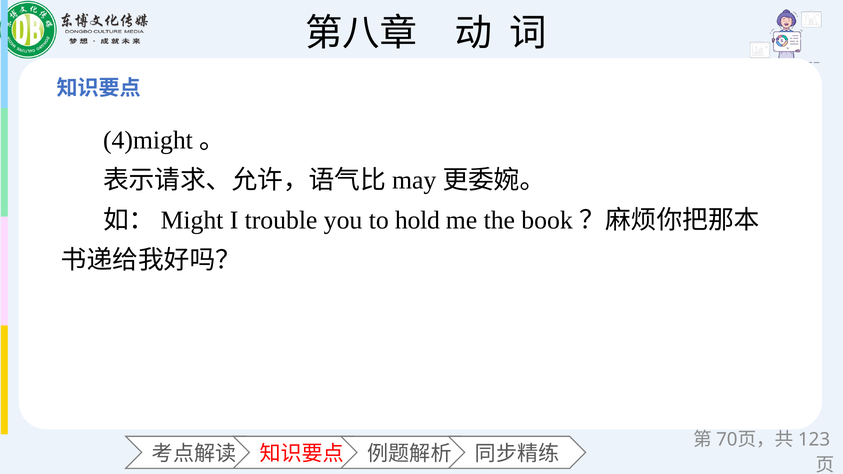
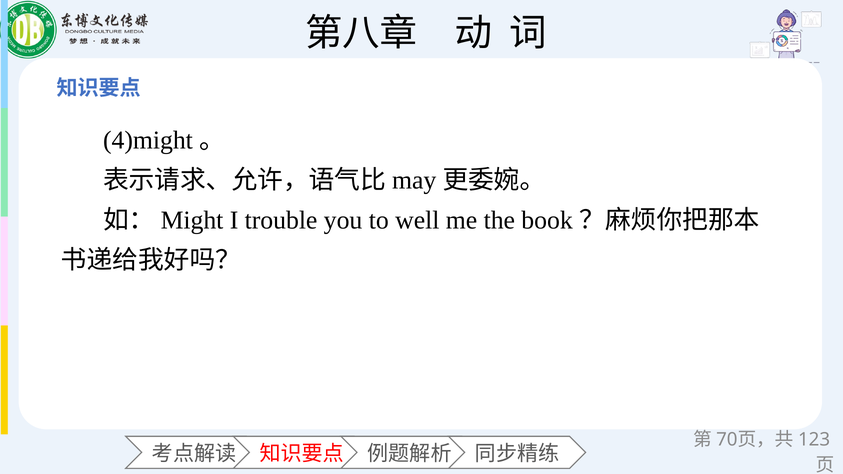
hold: hold -> well (417, 220)
